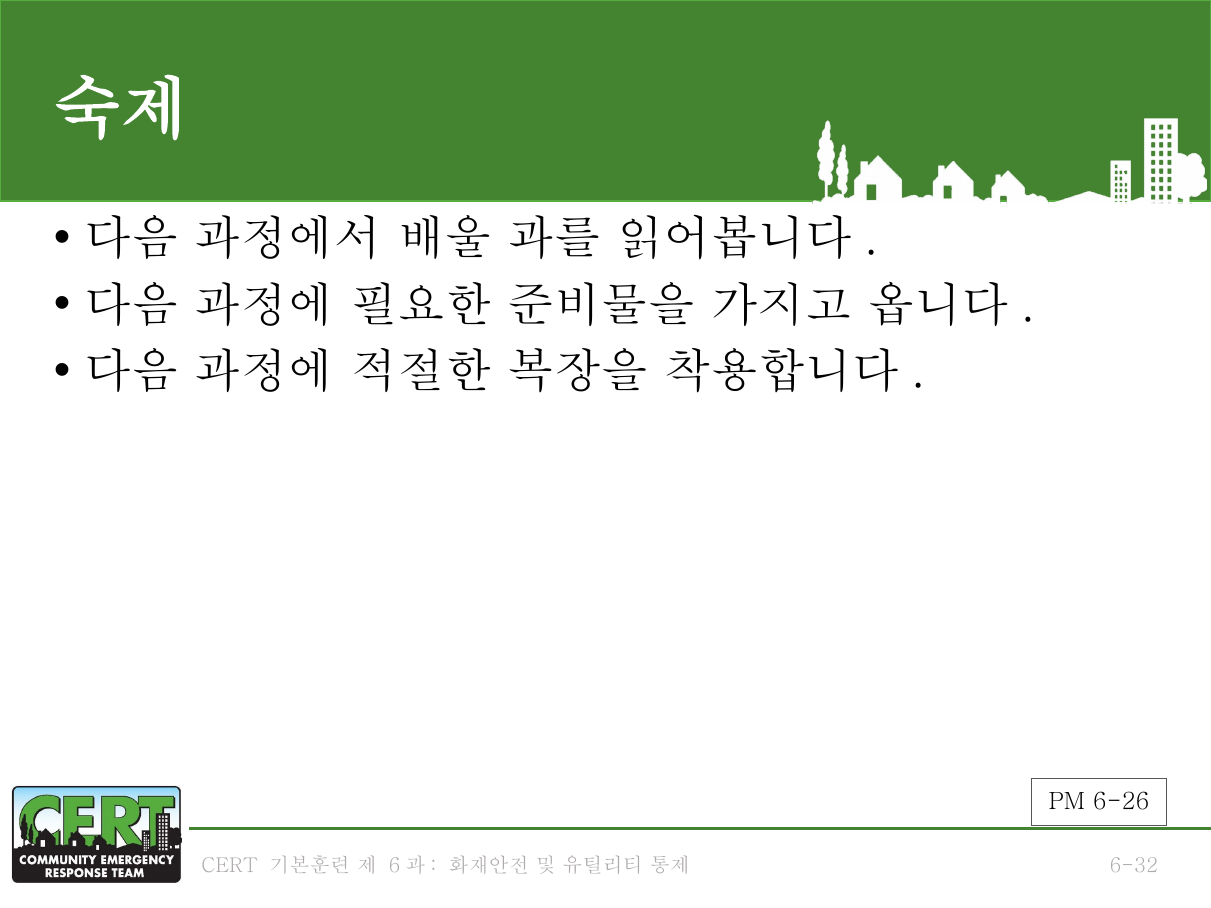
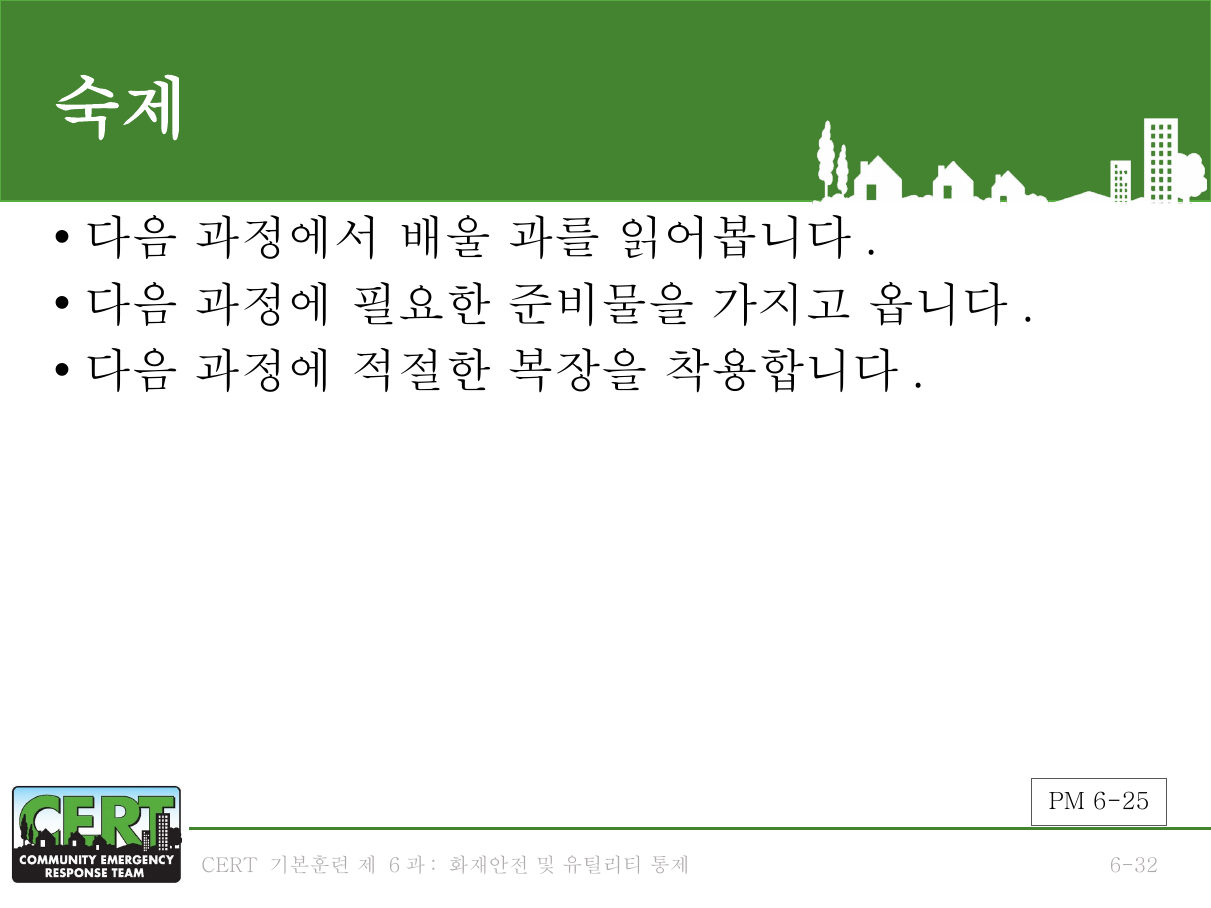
6-26: 6-26 -> 6-25 (1121, 802)
